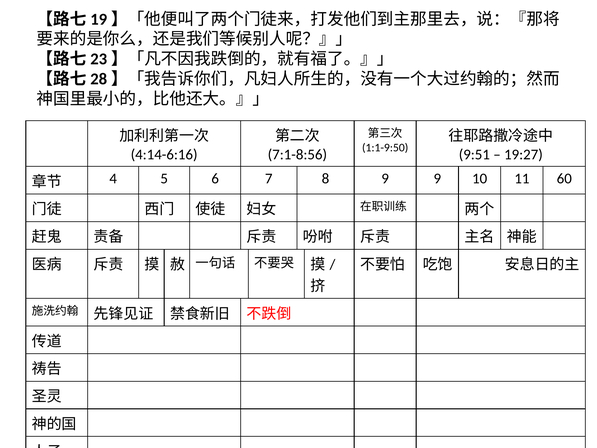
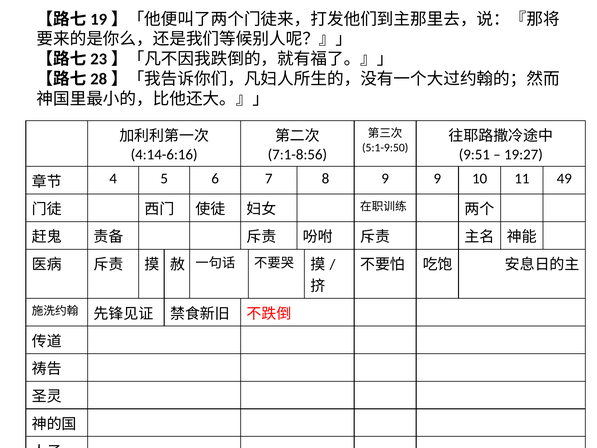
1:1-9:50: 1:1-9:50 -> 5:1-9:50 (385, 148)
60: 60 -> 49 (564, 179)
